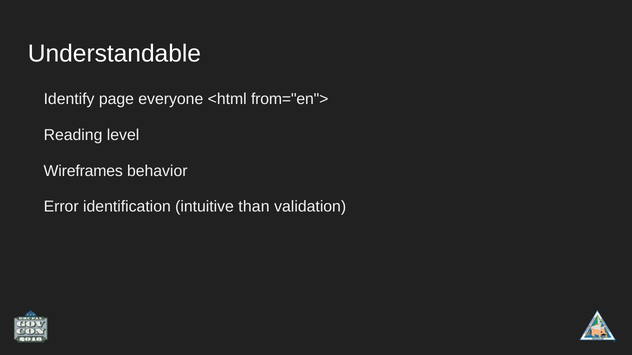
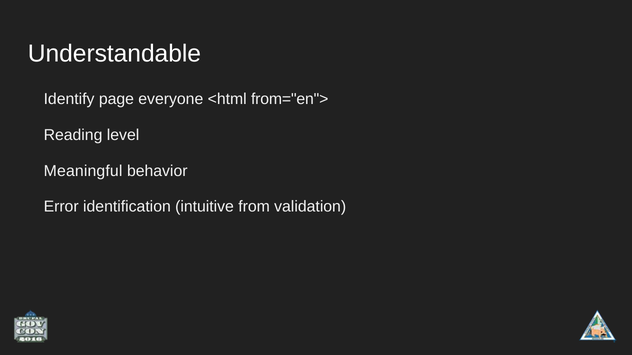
Wireframes: Wireframes -> Meaningful (83, 171)
than: than -> from (254, 207)
